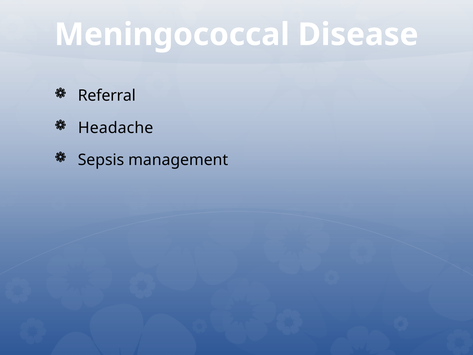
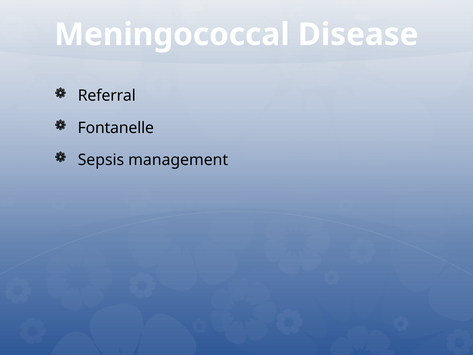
Headache: Headache -> Fontanelle (116, 128)
